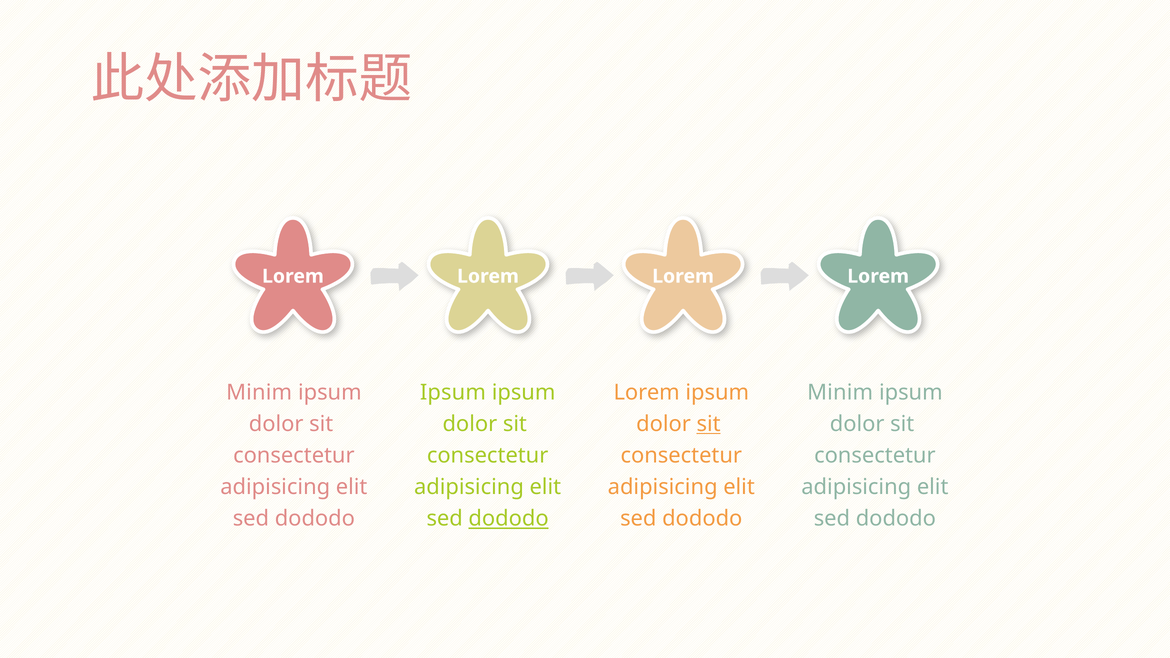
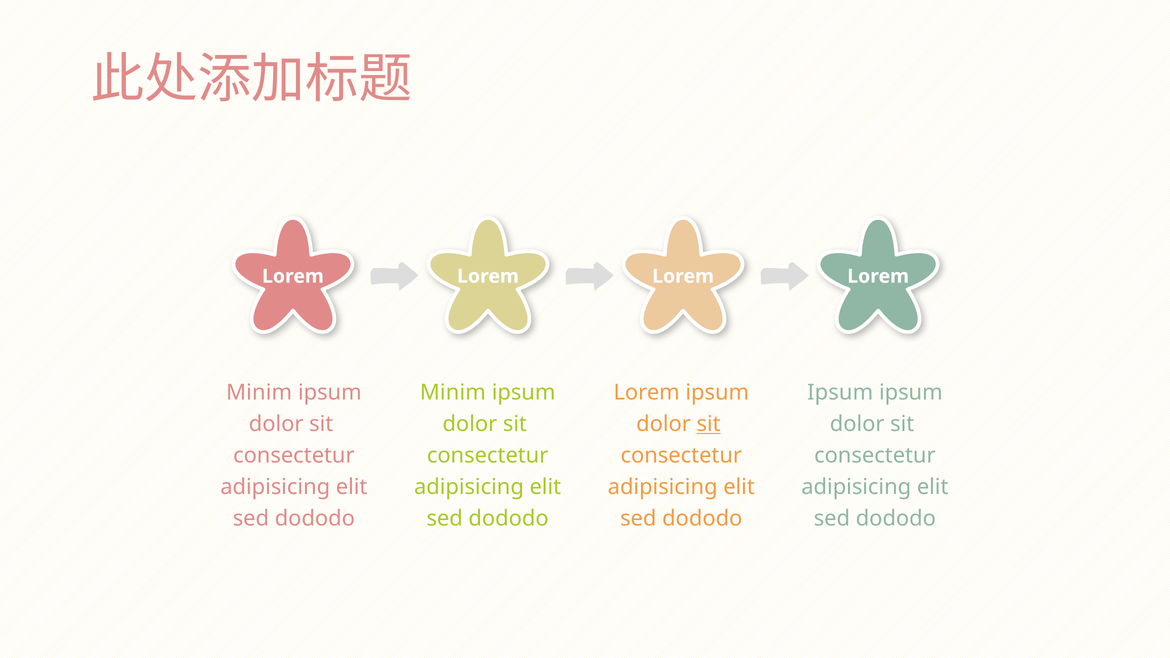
Ipsum: Ipsum -> Minim (453, 393)
Minim: Minim -> Ipsum (840, 393)
dododo underline: present -> none (509, 519)
